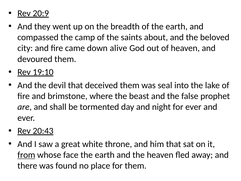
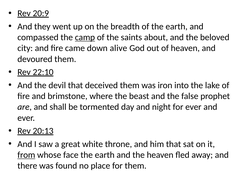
camp underline: none -> present (85, 37)
19:10: 19:10 -> 22:10 (43, 72)
seal: seal -> iron (165, 85)
20:43: 20:43 -> 20:13 (43, 131)
